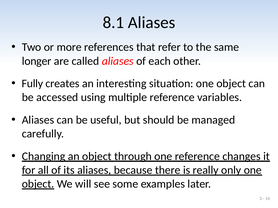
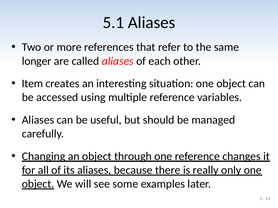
8.1: 8.1 -> 5.1 (113, 23)
Fully: Fully -> Item (32, 84)
